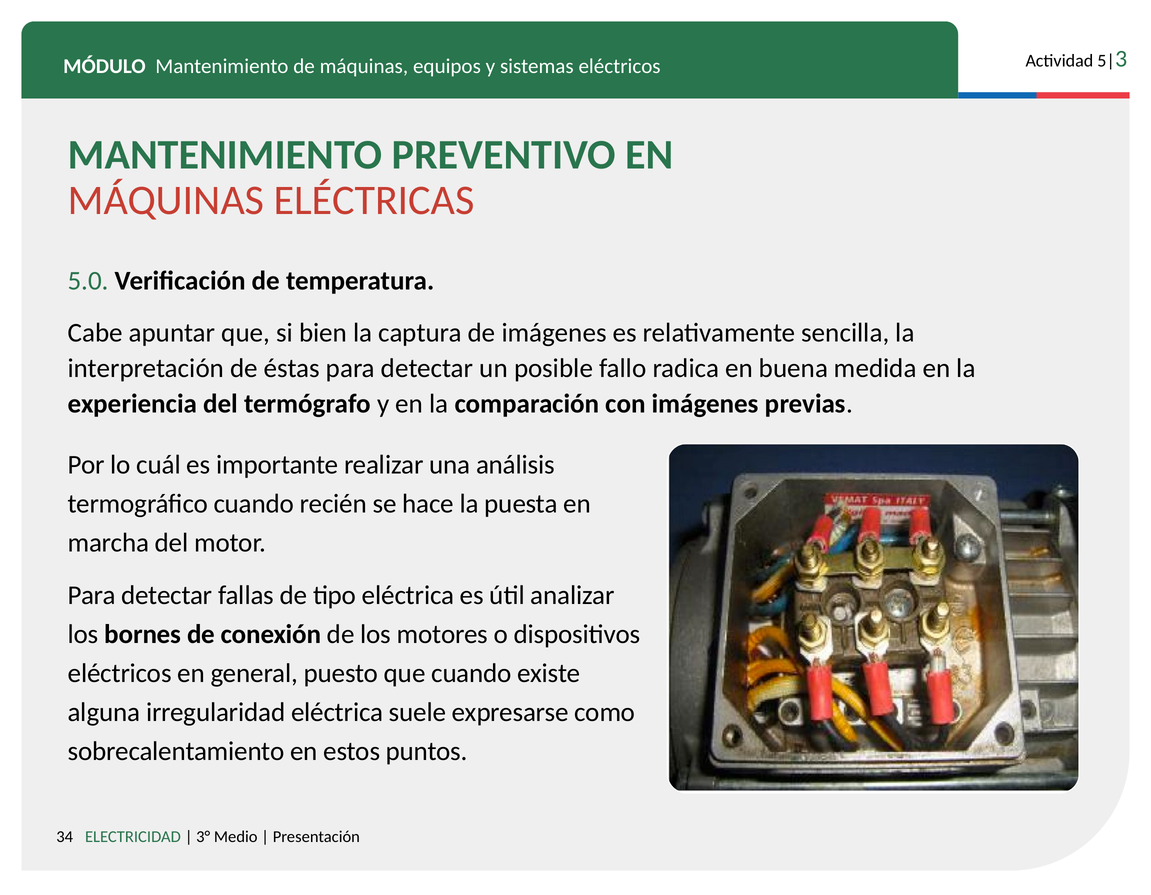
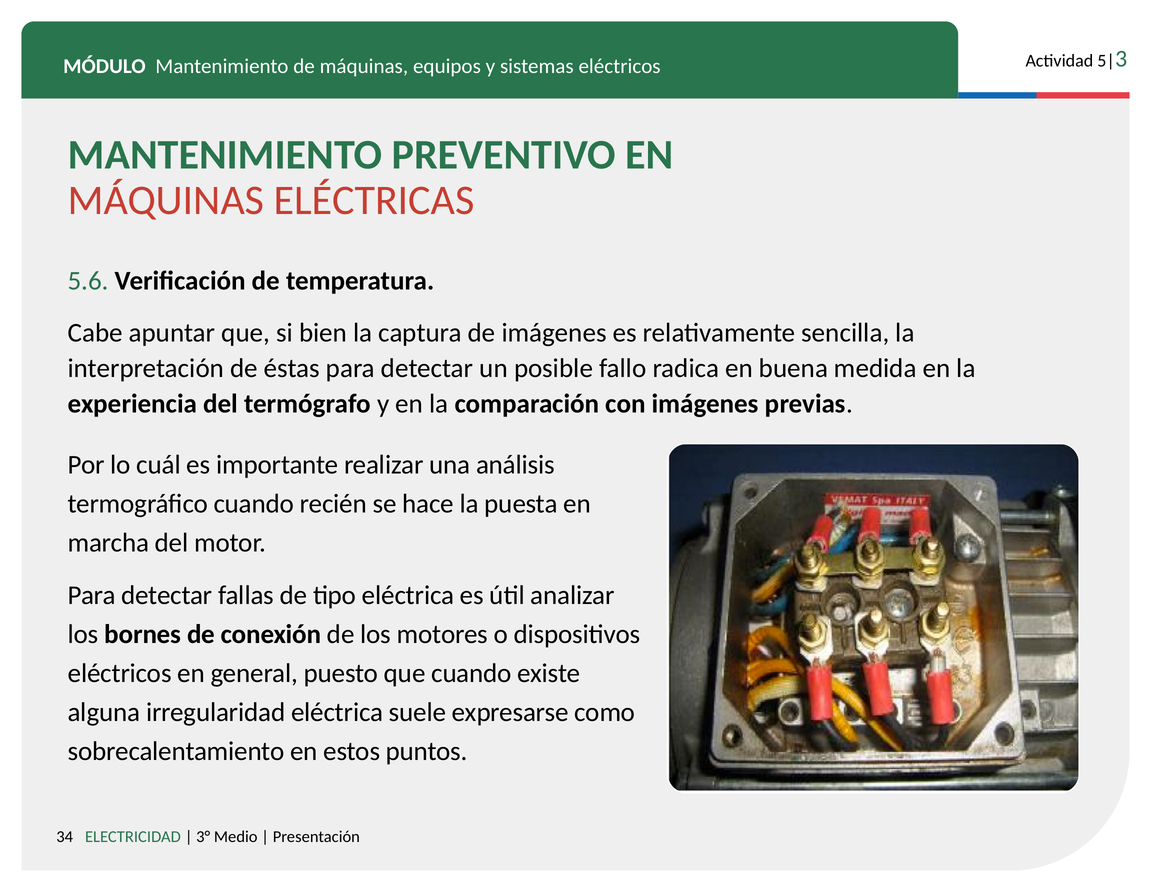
5.0: 5.0 -> 5.6 (88, 281)
